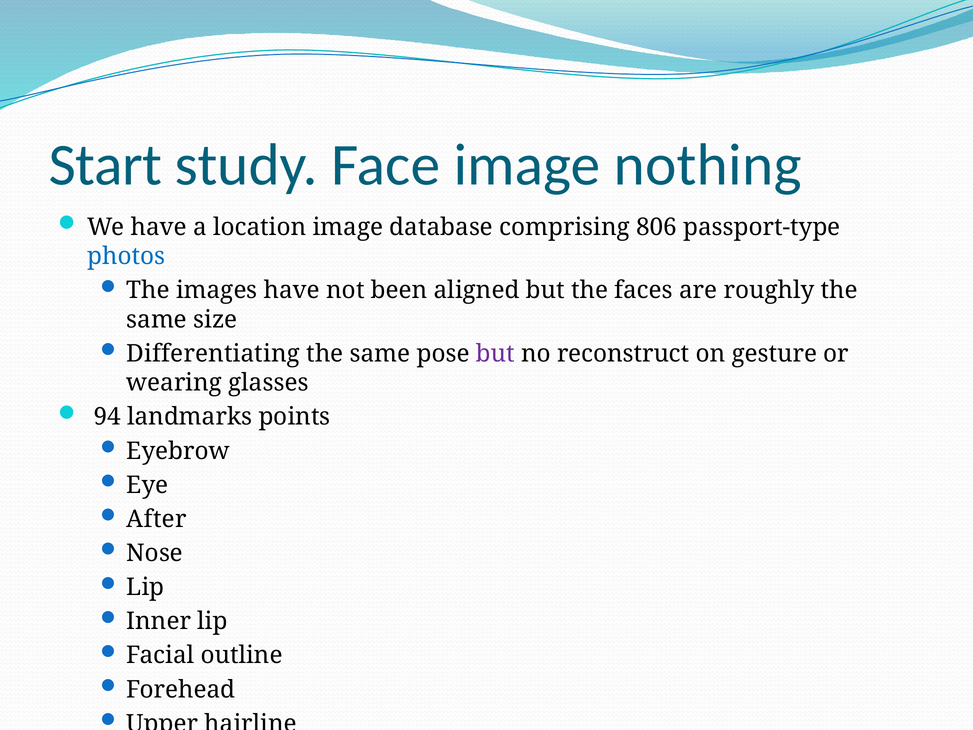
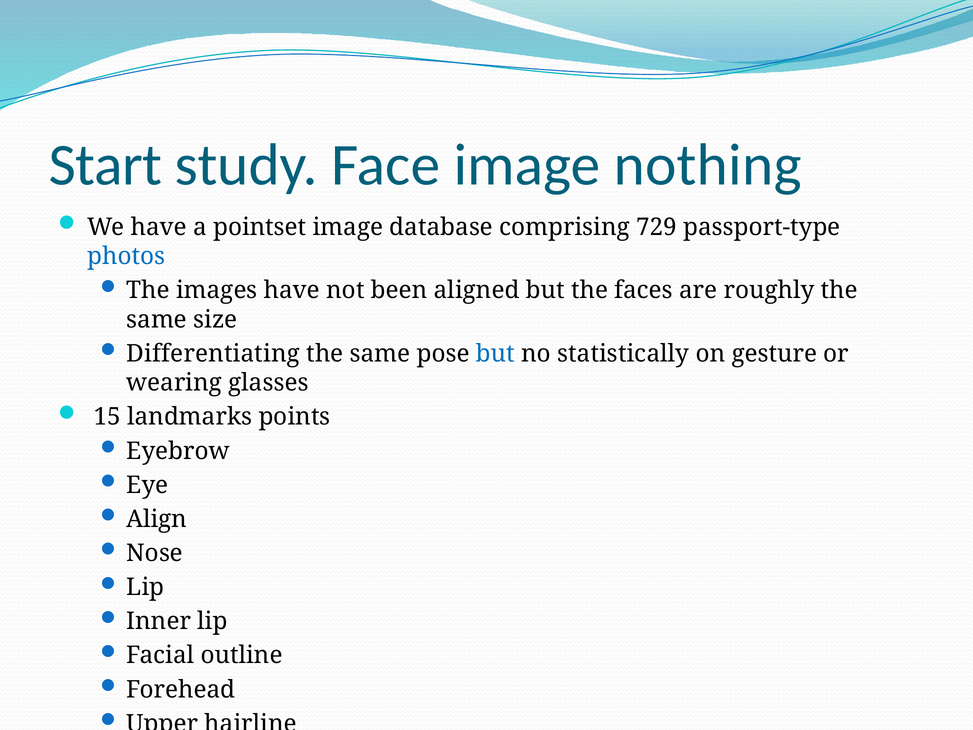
location: location -> pointset (260, 227)
806: 806 -> 729 (657, 227)
but colour: purple -> blue (495, 354)
reconstruct: reconstruct -> statistically (623, 354)
94: 94 -> 15 (107, 417)
After: After -> Align (157, 519)
